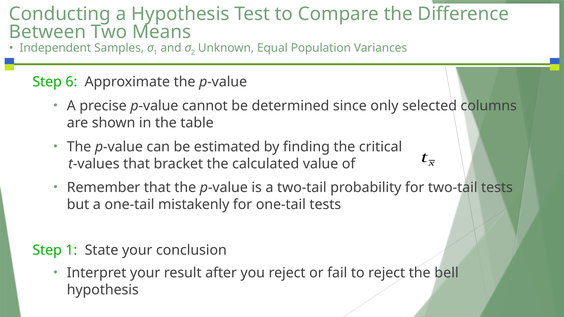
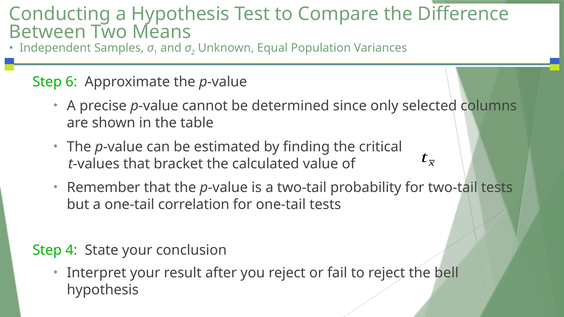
mistakenly: mistakenly -> correlation (194, 205)
Step 1: 1 -> 4 (71, 250)
